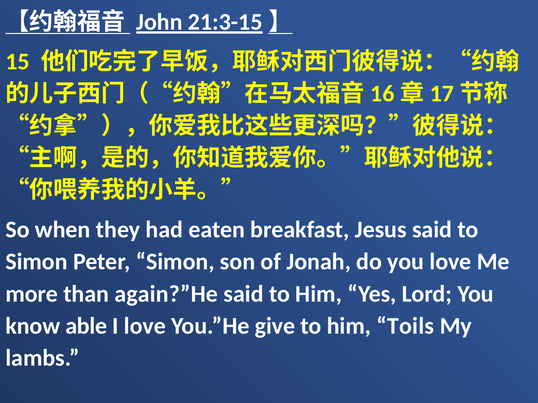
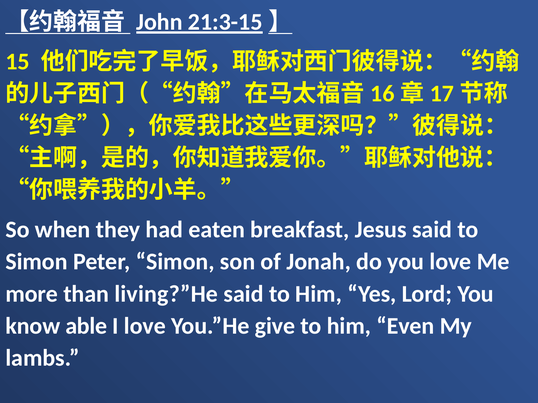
again?”He: again?”He -> living?”He (166, 294)
Toils: Toils -> Even (405, 326)
